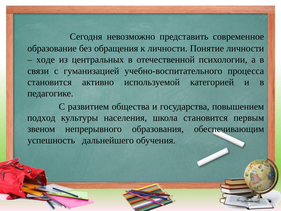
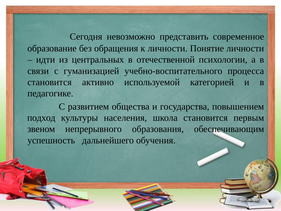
ходе: ходе -> идти (46, 60)
